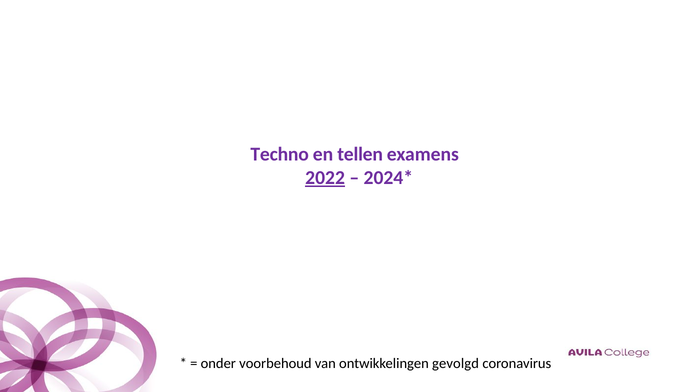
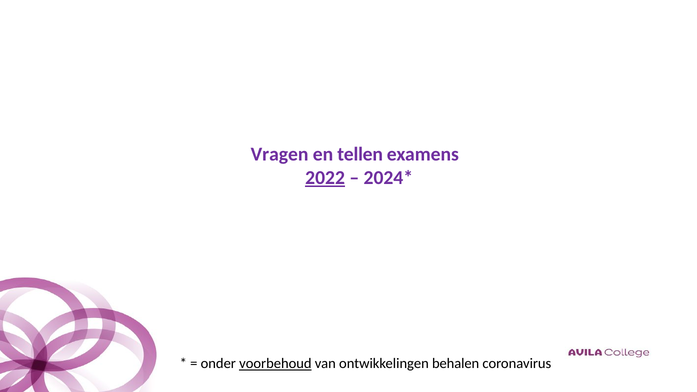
Techno: Techno -> Vragen (280, 154)
voorbehoud underline: none -> present (275, 364)
gevolgd: gevolgd -> behalen (456, 364)
